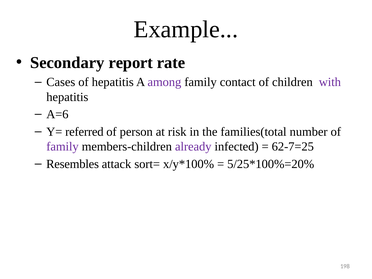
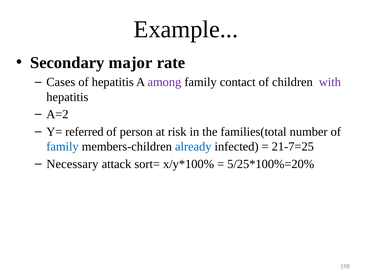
report: report -> major (131, 63)
A=6: A=6 -> A=2 (57, 114)
family colour: purple -> blue (63, 147)
already colour: purple -> blue (193, 147)
62-7=25: 62-7=25 -> 21-7=25 (293, 147)
Resembles: Resembles -> Necessary (72, 164)
